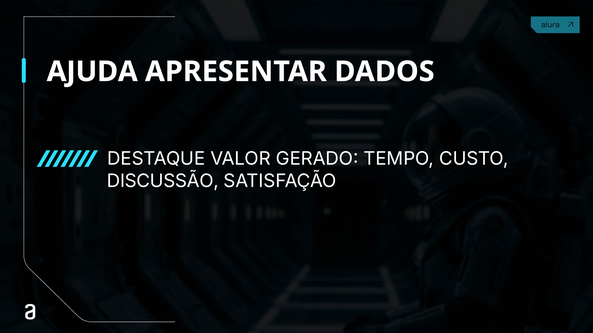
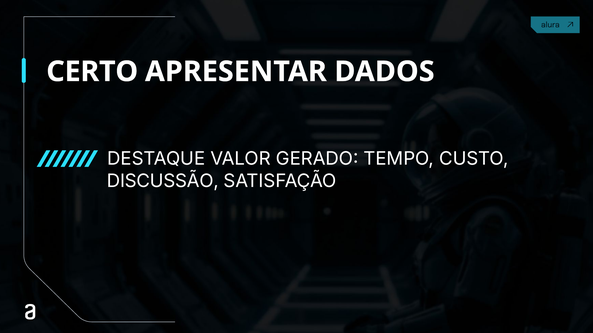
AJUDA: AJUDA -> CERTO (92, 72)
